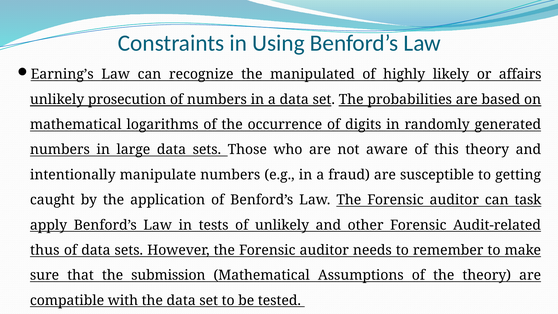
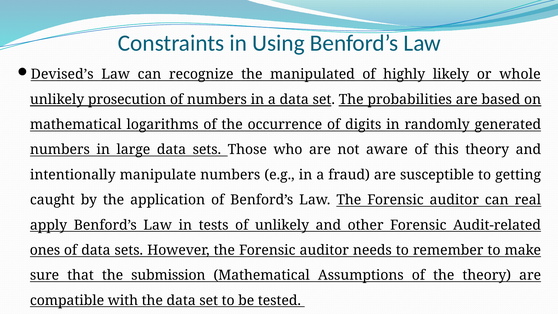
Earning’s: Earning’s -> Devised’s (62, 74)
affairs: affairs -> whole (520, 74)
task: task -> real (528, 200)
thus: thus -> ones (45, 250)
